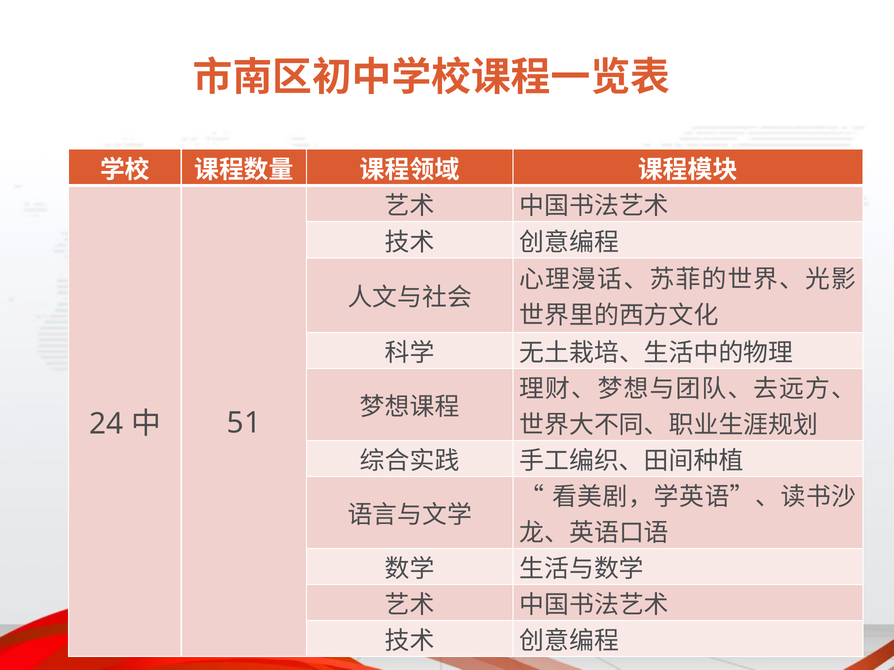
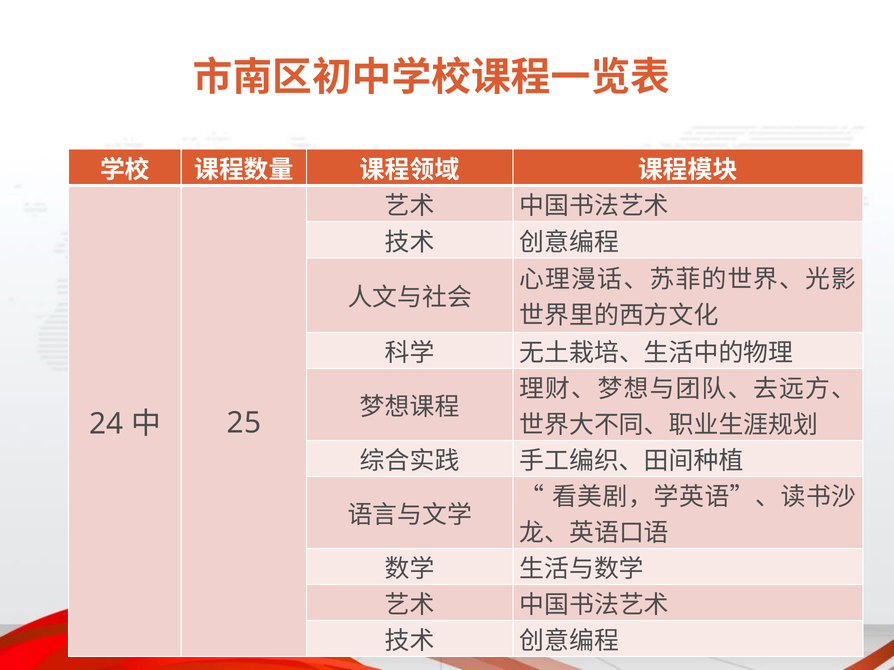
51: 51 -> 25 (244, 423)
